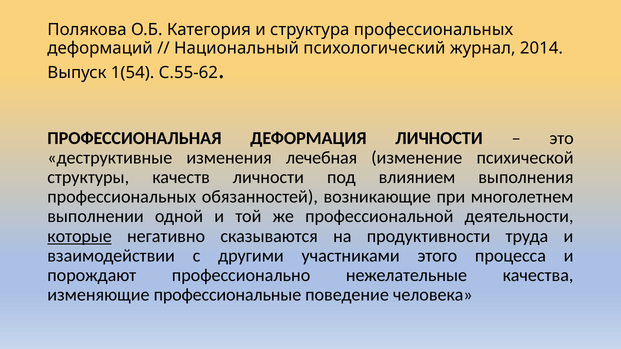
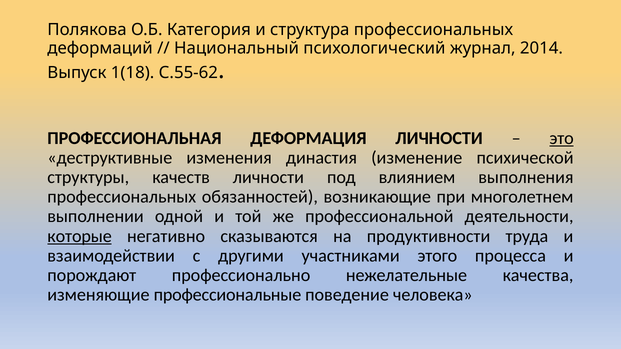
1(54: 1(54 -> 1(18 (133, 73)
это underline: none -> present (562, 138)
лечебная: лечебная -> династия (321, 158)
